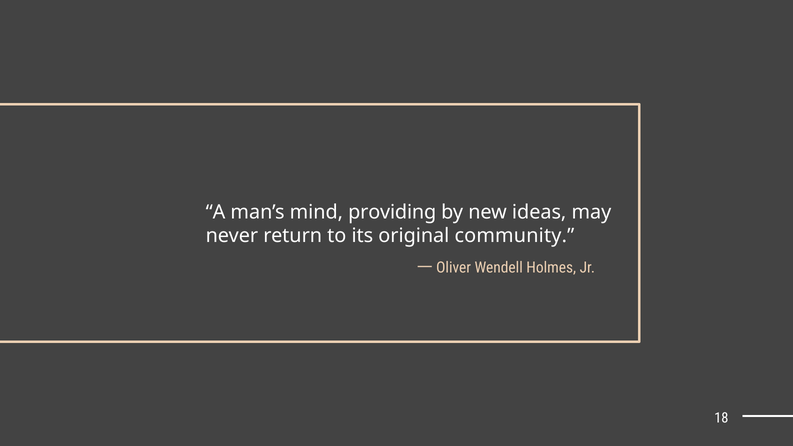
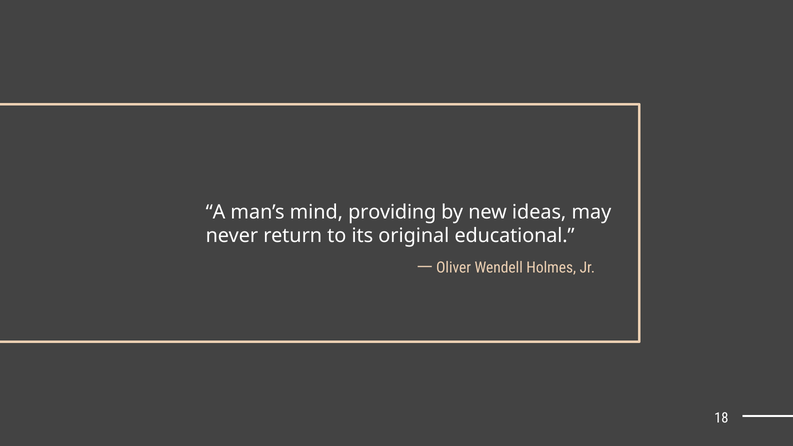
community: community -> educational (515, 236)
